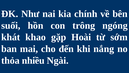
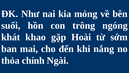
chính: chính -> mỏng (86, 14)
nhiều: nhiều -> chính (33, 60)
